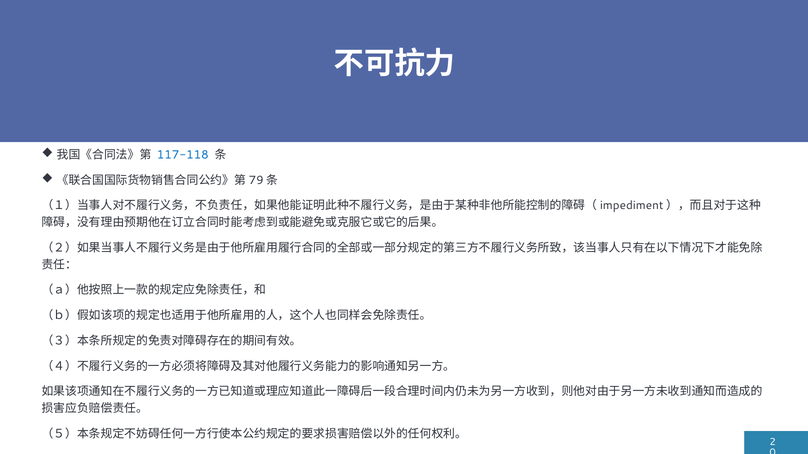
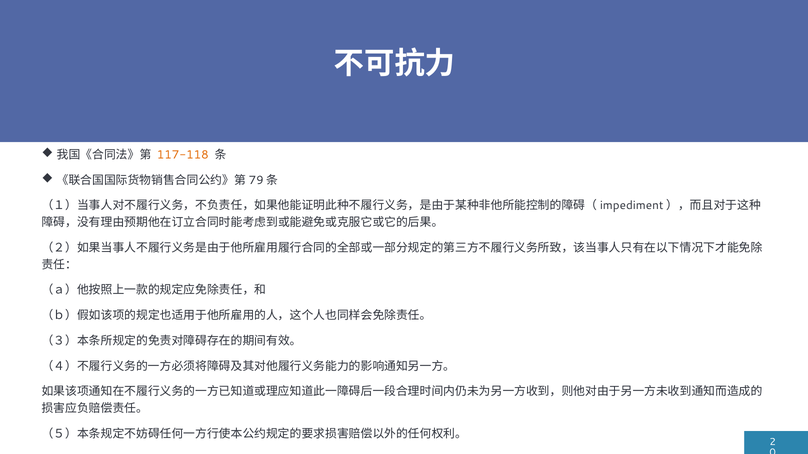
117-118 colour: blue -> orange (183, 155)
